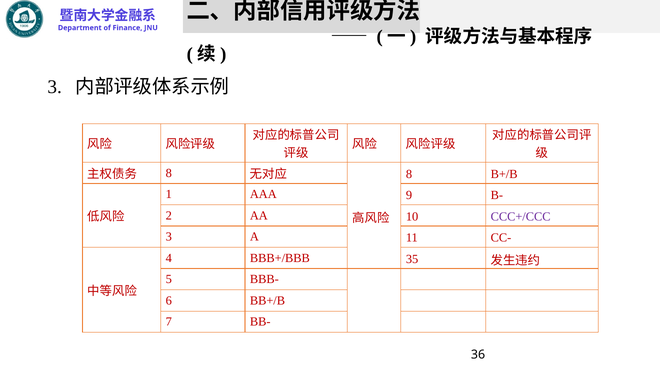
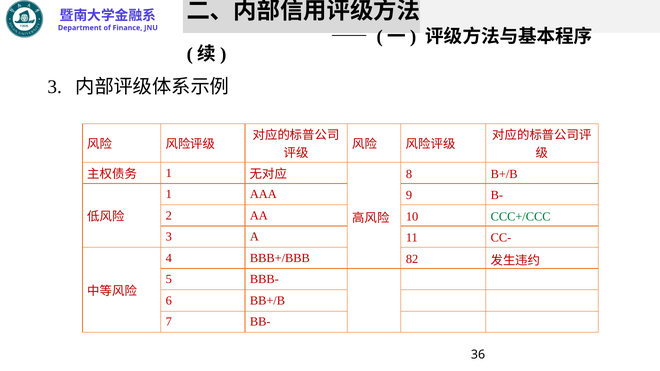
8: 8 -> 1 (169, 173)
CCC+/CCC colour: purple -> green (521, 217)
35: 35 -> 82 (412, 259)
